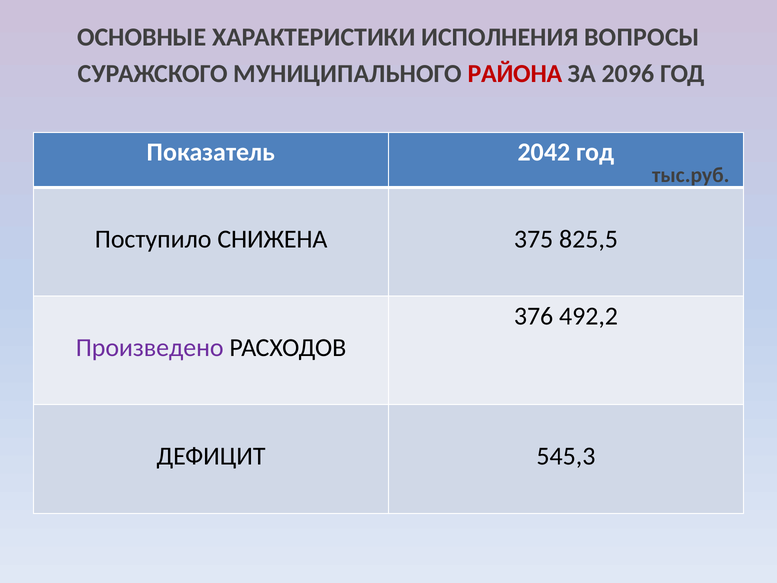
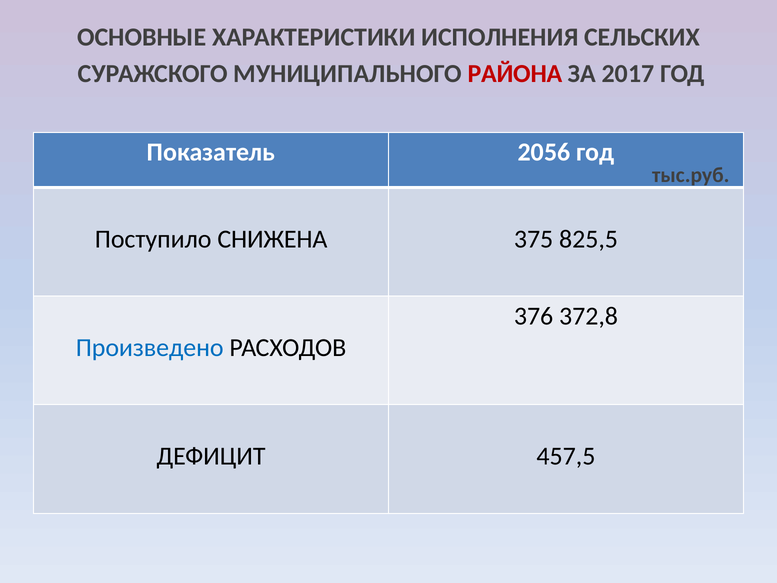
ВОПРОСЫ: ВОПРОСЫ -> СЕЛЬСКИХ (642, 37)
2096: 2096 -> 2017 (628, 74)
2042: 2042 -> 2056 (544, 152)
492,2: 492,2 -> 372,8 (589, 316)
Произведено colour: purple -> blue (150, 347)
545,3: 545,3 -> 457,5 (566, 456)
